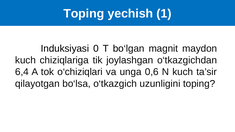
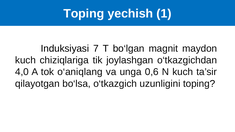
0: 0 -> 7 (96, 49)
6,4: 6,4 -> 4,0 (22, 72)
o‘chiziqlari: o‘chiziqlari -> o‘aniqlang (80, 72)
